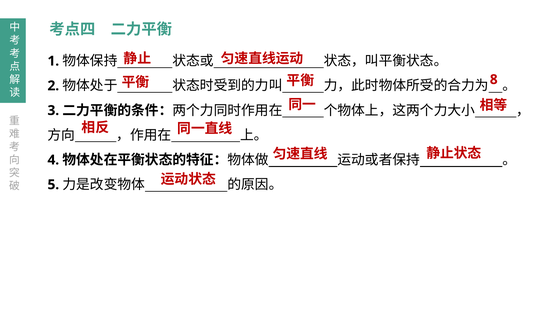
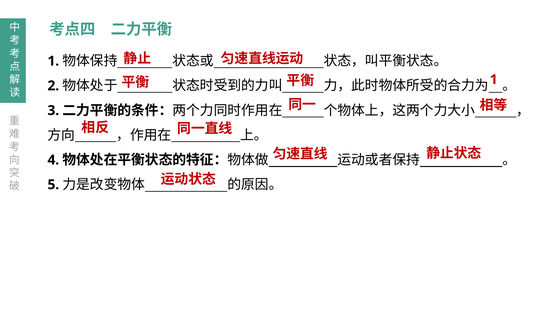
8: 8 -> 1 (494, 80)
